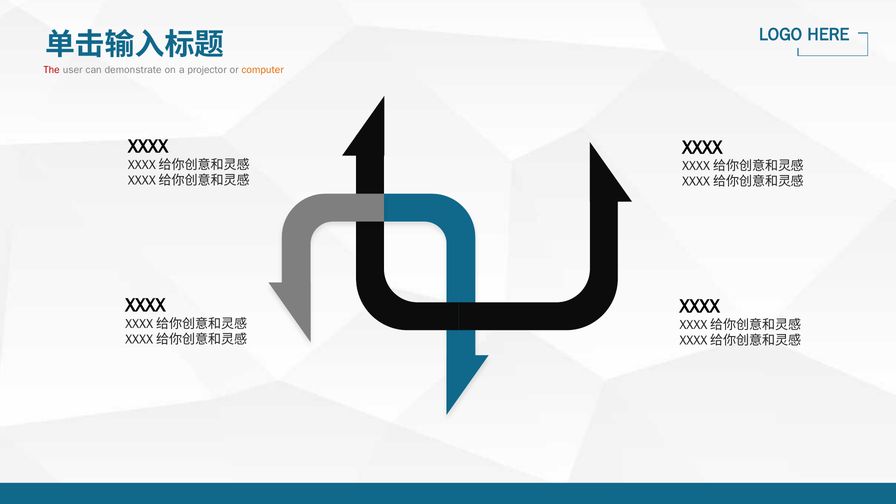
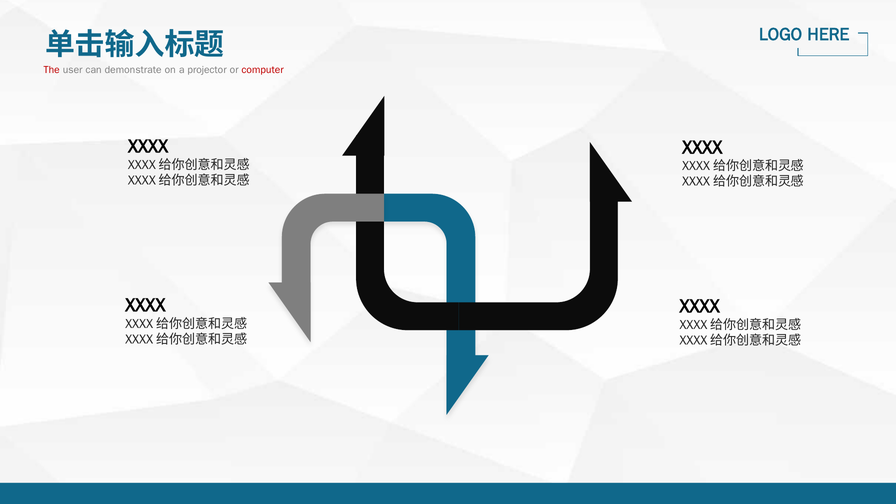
computer colour: orange -> red (263, 70)
